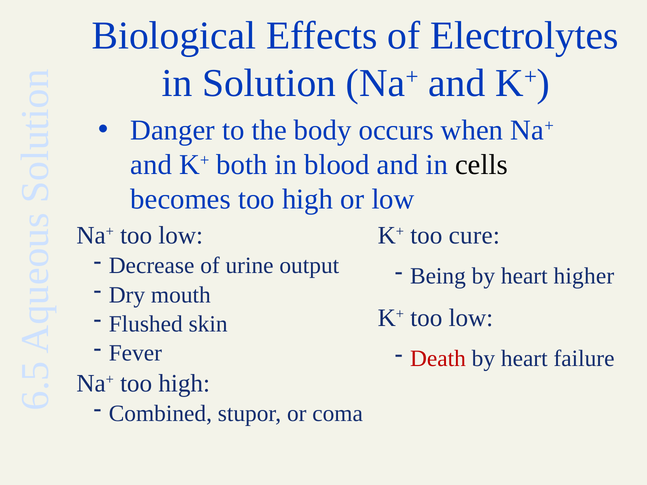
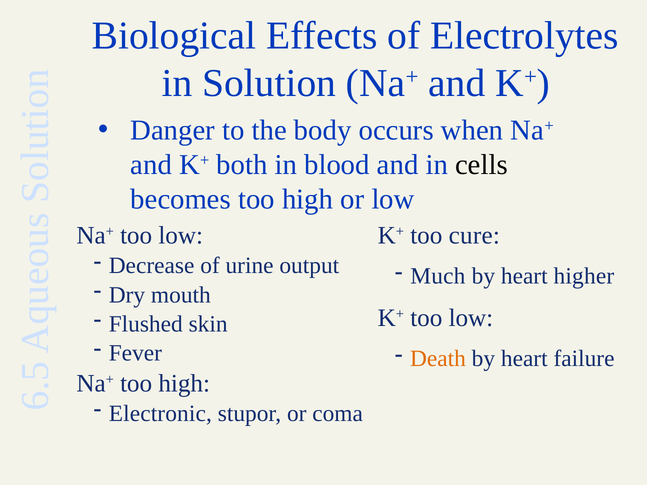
Being: Being -> Much (438, 276)
Death colour: red -> orange (438, 359)
Combined: Combined -> Electronic (160, 414)
